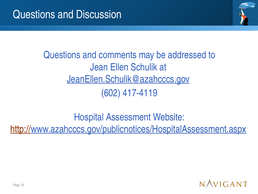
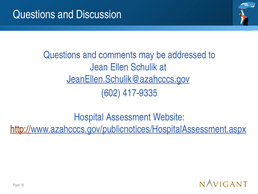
417-4119: 417-4119 -> 417-9335 (140, 93)
